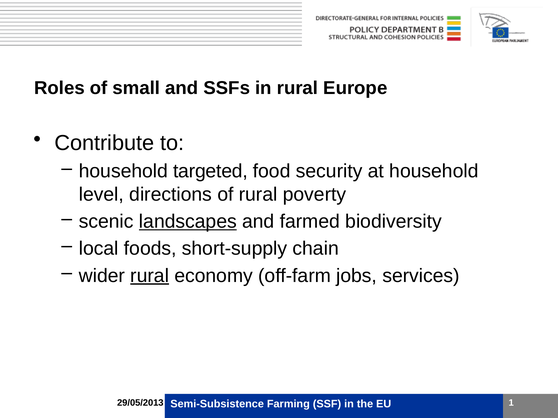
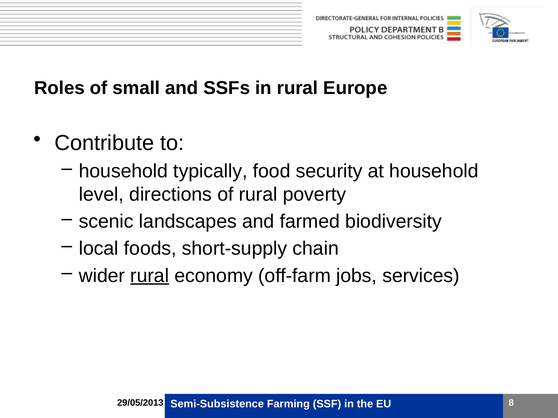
targeted: targeted -> typically (210, 171)
landscapes underline: present -> none (188, 222)
1: 1 -> 8 (511, 403)
